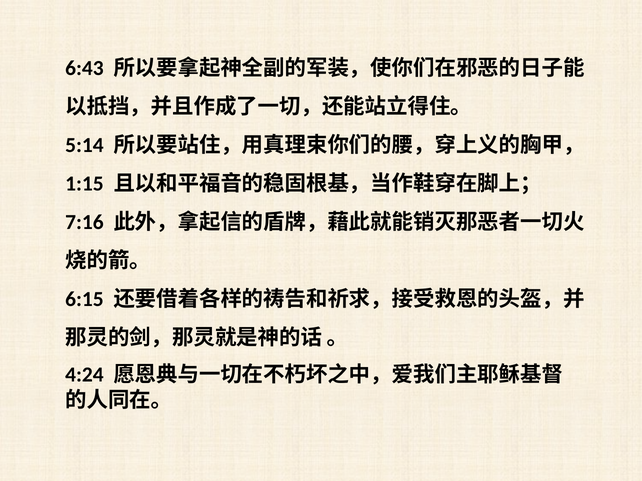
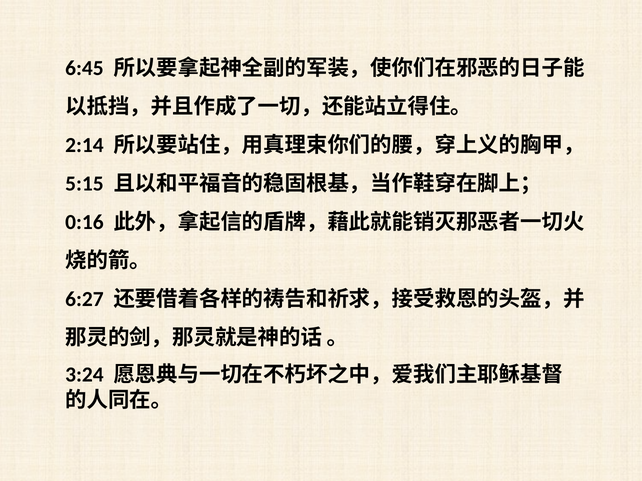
6:43: 6:43 -> 6:45 (84, 68)
5:14: 5:14 -> 2:14 (84, 146)
1:15: 1:15 -> 5:15 (84, 184)
7:16: 7:16 -> 0:16 (84, 223)
6:15: 6:15 -> 6:27 (84, 300)
4:24: 4:24 -> 3:24 (84, 375)
